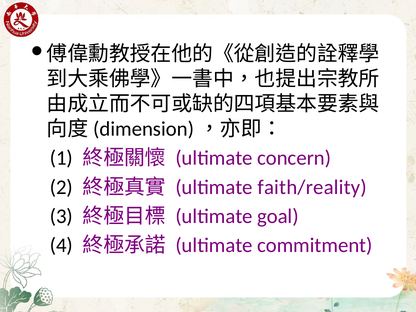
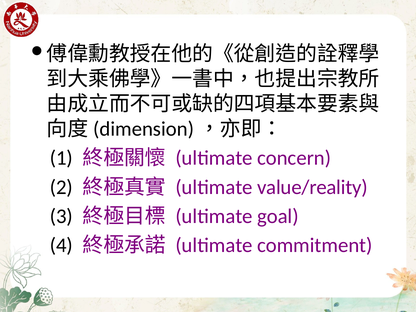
faith/reality: faith/reality -> value/reality (312, 187)
